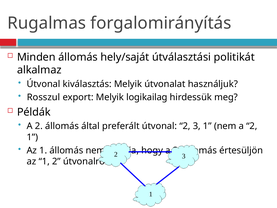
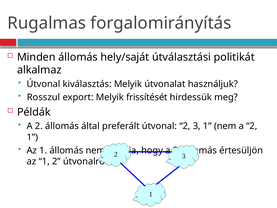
logikailag: logikailag -> frissítését (147, 97)
